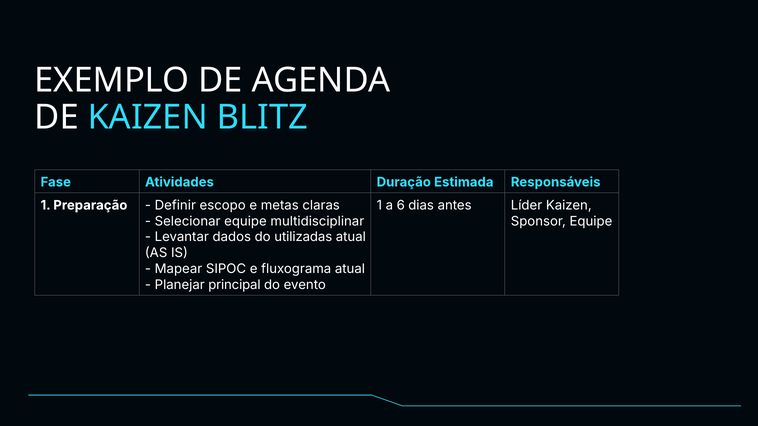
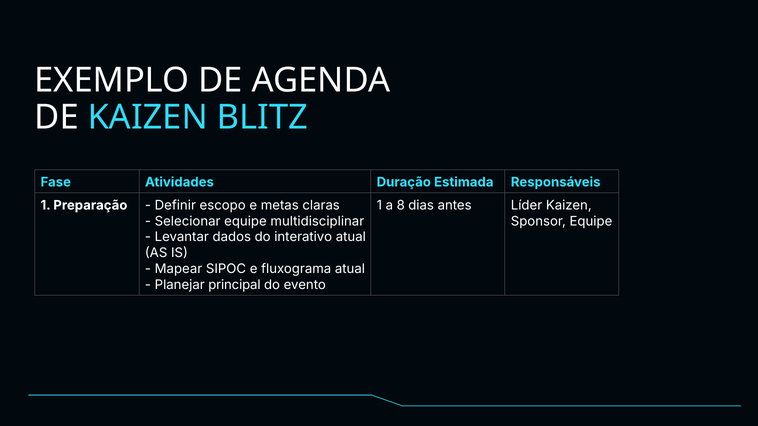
6: 6 -> 8 (401, 205)
utilizadas: utilizadas -> interativo (303, 237)
